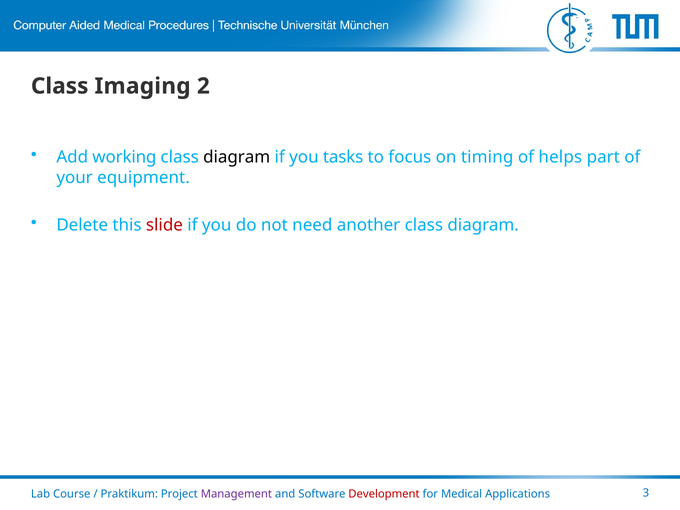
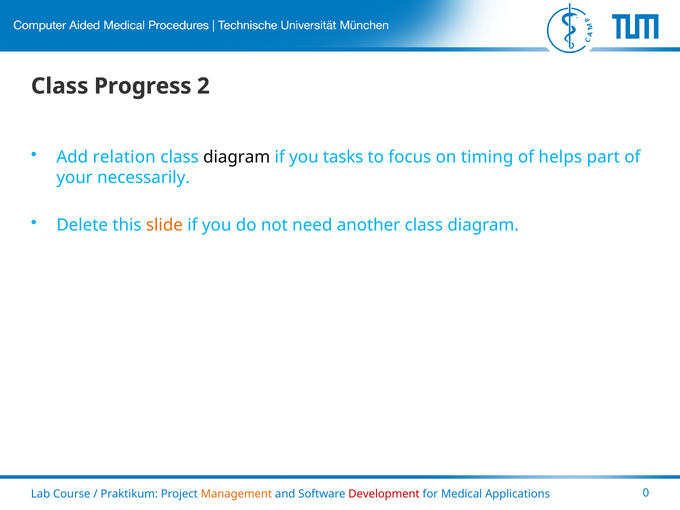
Imaging: Imaging -> Progress (143, 86)
working: working -> relation (124, 157)
equipment: equipment -> necessarily (144, 178)
slide colour: red -> orange (164, 225)
Management colour: purple -> orange (236, 494)
3: 3 -> 0 (646, 493)
